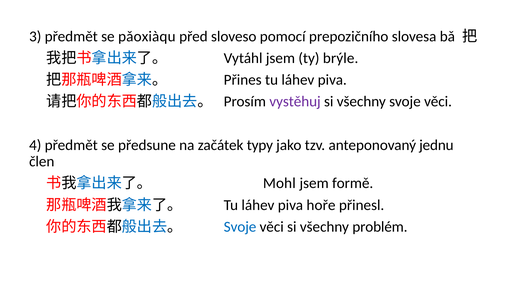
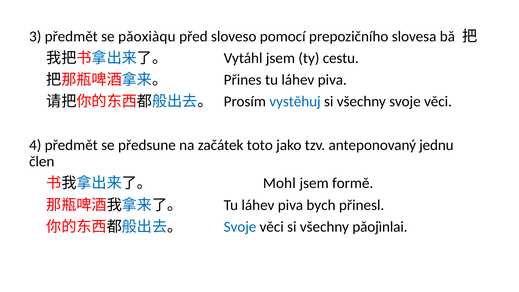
brýle: brýle -> cestu (341, 58)
vystěhuj colour: purple -> blue (295, 102)
typy: typy -> toto (260, 145)
hoře: hoře -> bych (321, 205)
problém: problém -> pǎojìnlai (380, 227)
